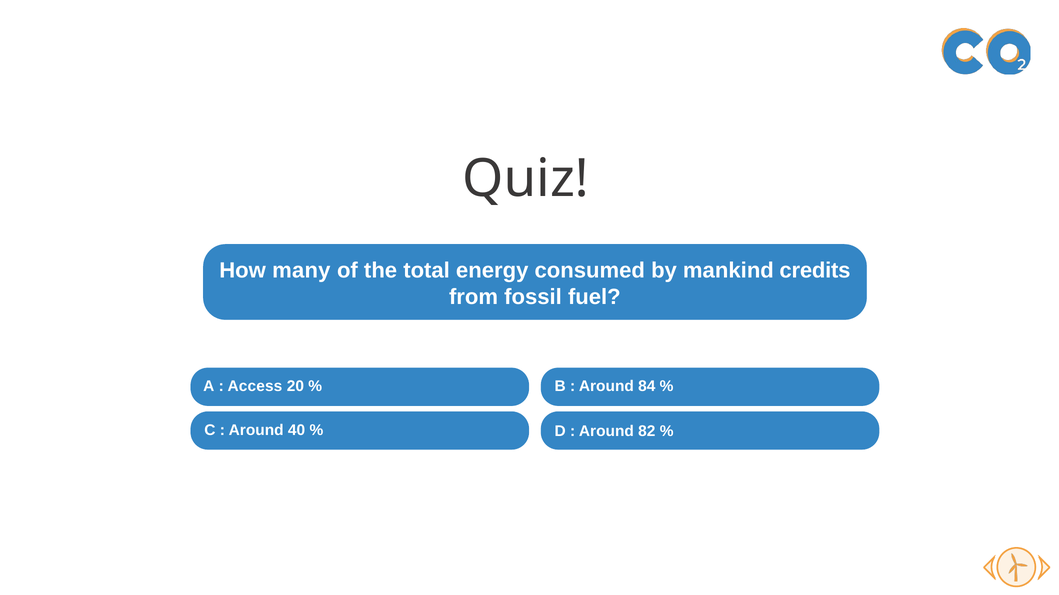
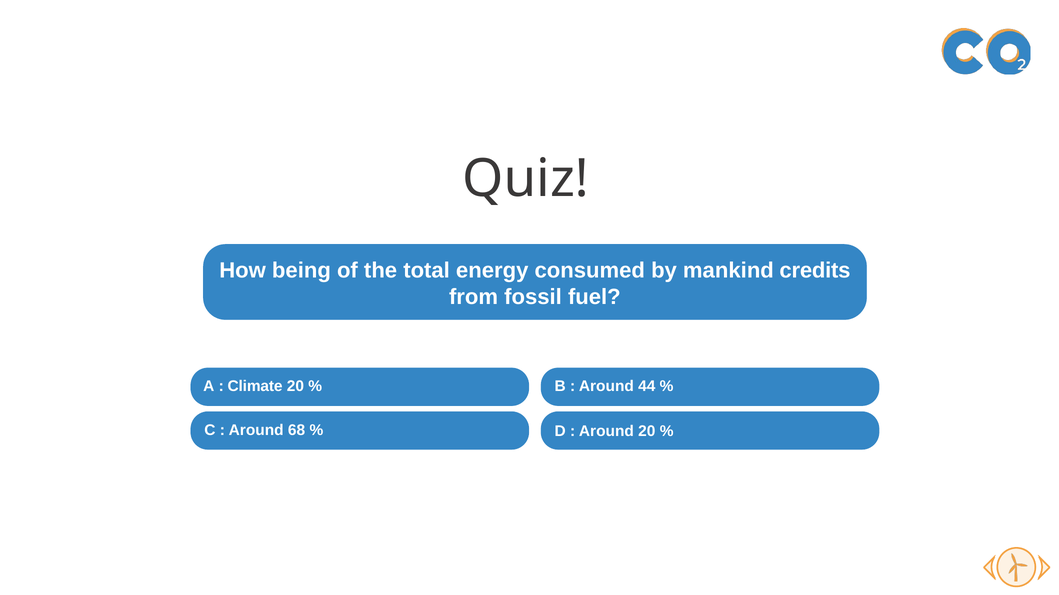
many: many -> being (301, 271)
Access: Access -> Climate (255, 387)
84: 84 -> 44 (647, 387)
40: 40 -> 68 (297, 431)
Around 82: 82 -> 20 (647, 432)
